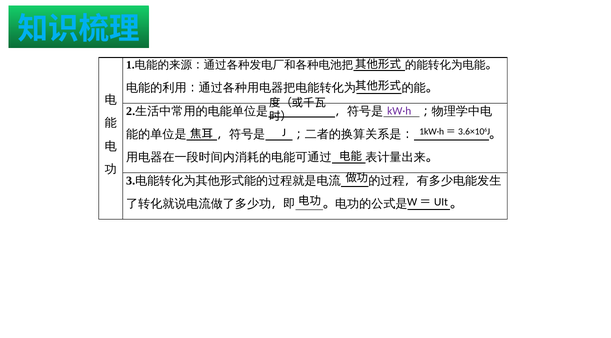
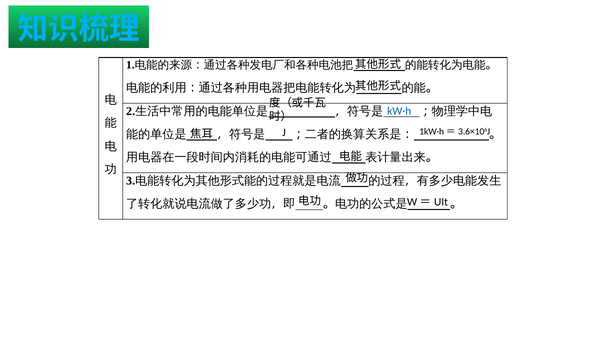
kW·h colour: purple -> blue (399, 111)
